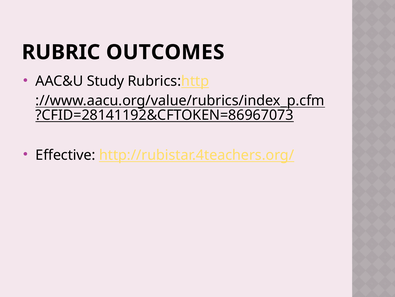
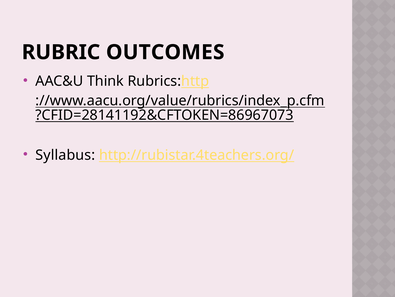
Study: Study -> Think (105, 81)
Effective: Effective -> Syllabus (65, 155)
